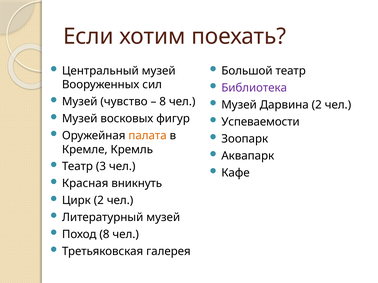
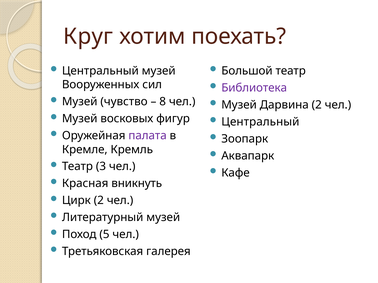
Если: Если -> Круг (88, 37)
Успеваемости: Успеваемости -> Центральный (260, 122)
палата colour: orange -> purple (148, 136)
Поход 8: 8 -> 5 (104, 235)
